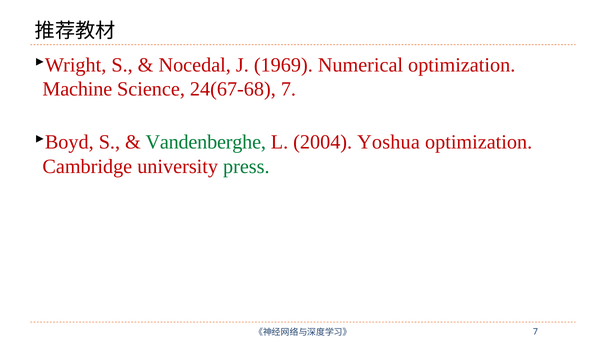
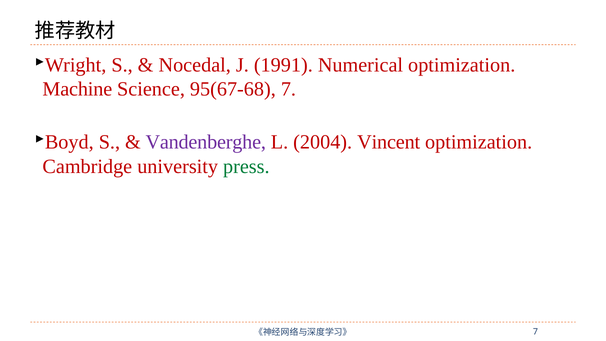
1969: 1969 -> 1991 (283, 65)
24(67-68: 24(67-68 -> 95(67-68 (233, 89)
Vandenberghe colour: green -> purple (206, 142)
Yoshua: Yoshua -> Vincent (389, 142)
